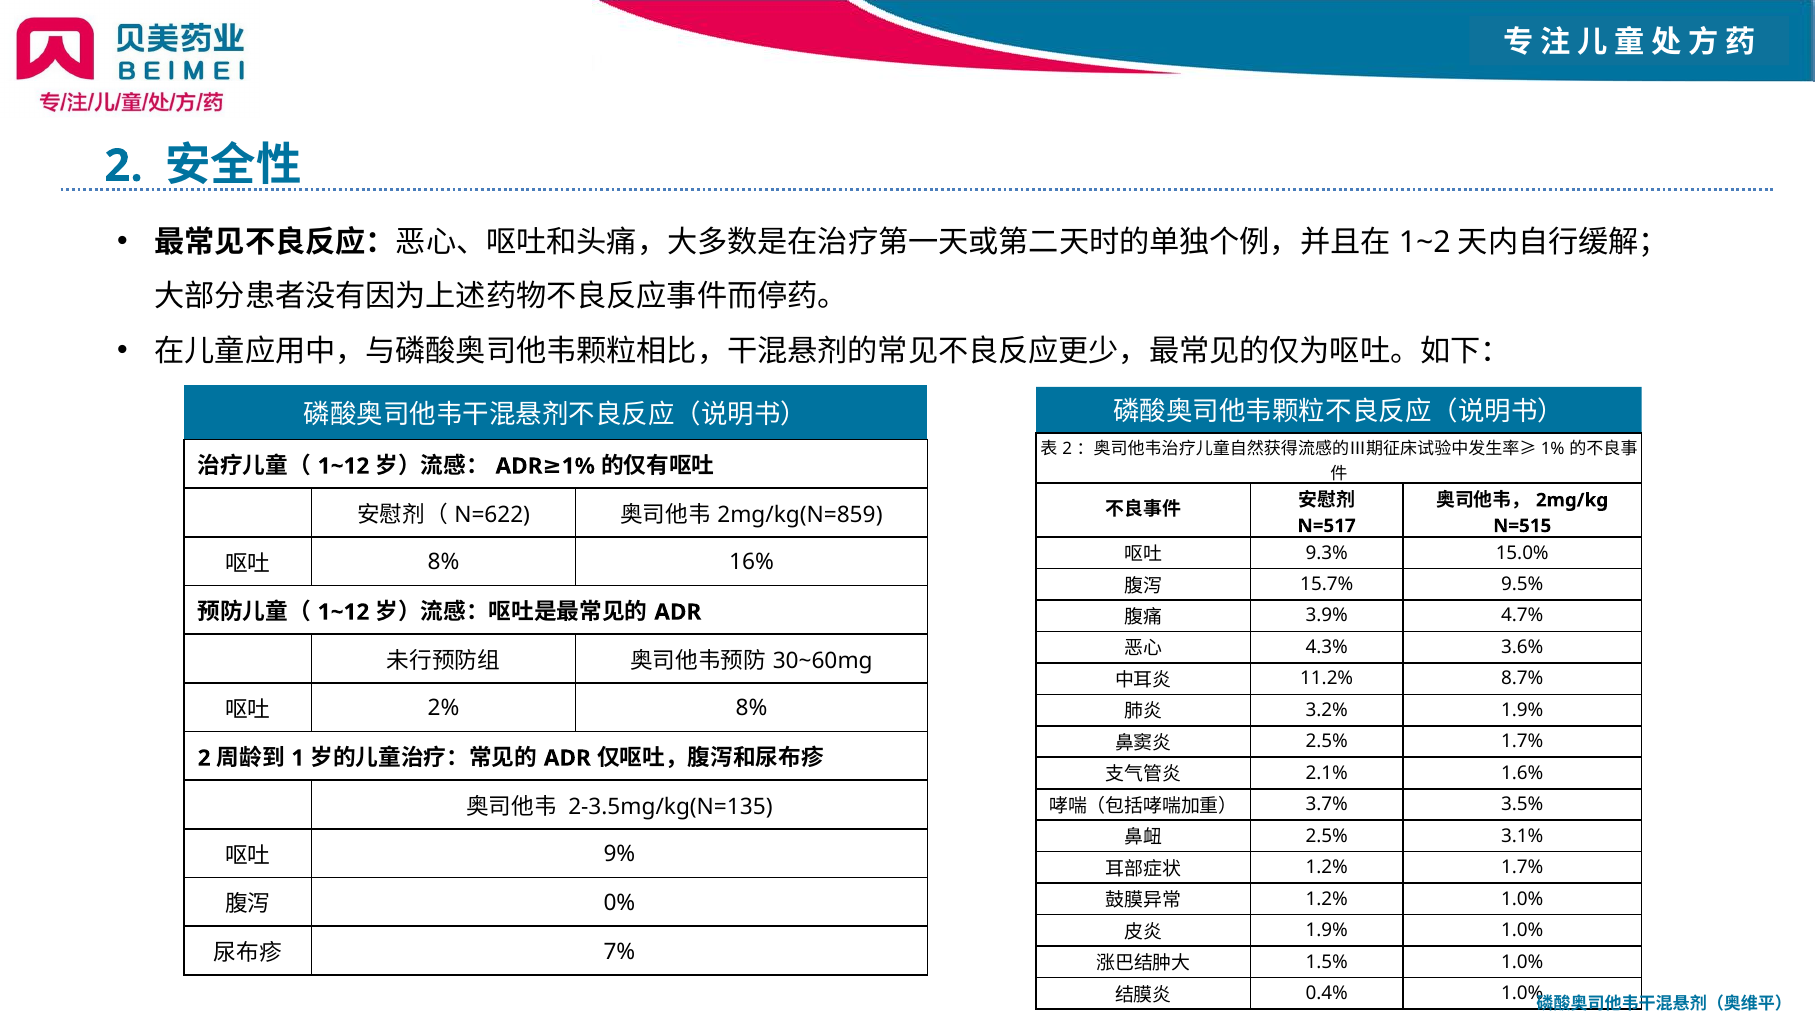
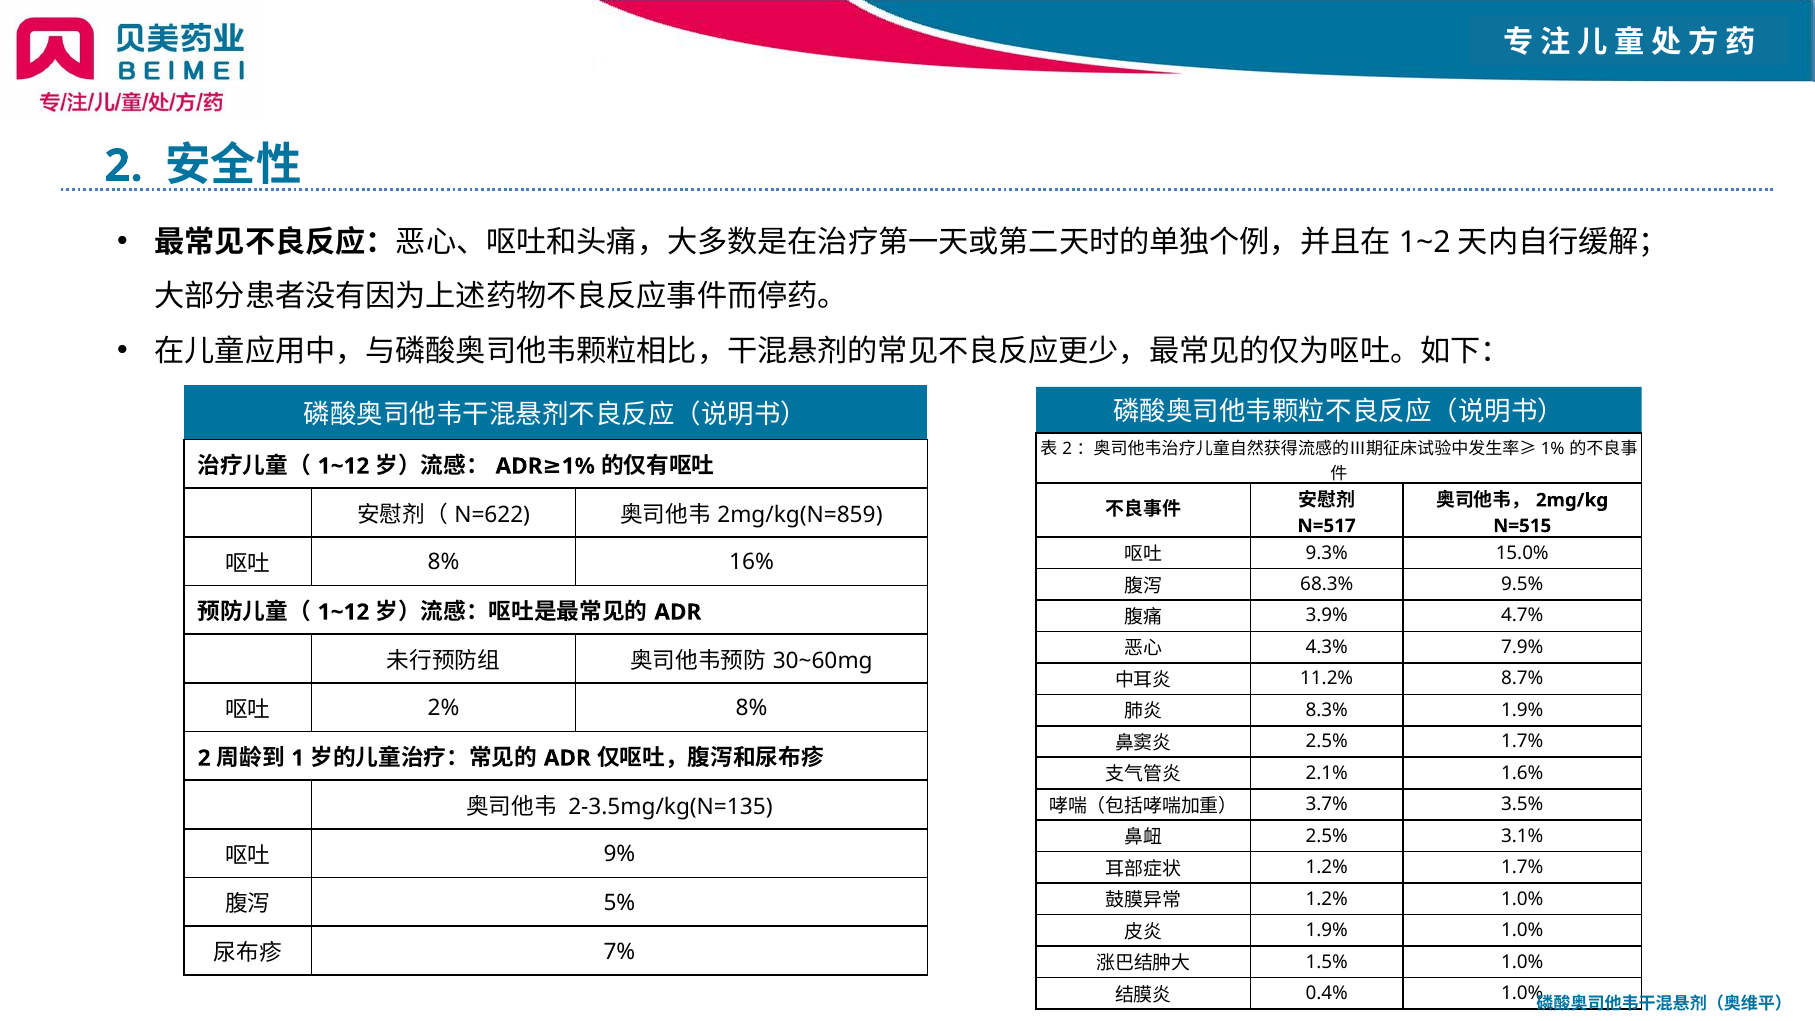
15.7%: 15.7% -> 68.3% (1327, 584)
3.6%: 3.6% -> 7.9% (1522, 647)
3.2%: 3.2% -> 8.3% (1327, 710)
0%: 0% -> 5% (619, 903)
